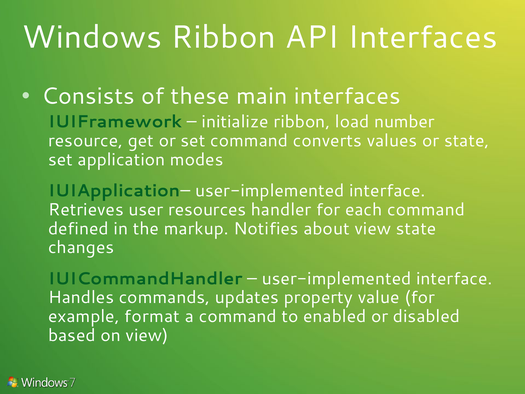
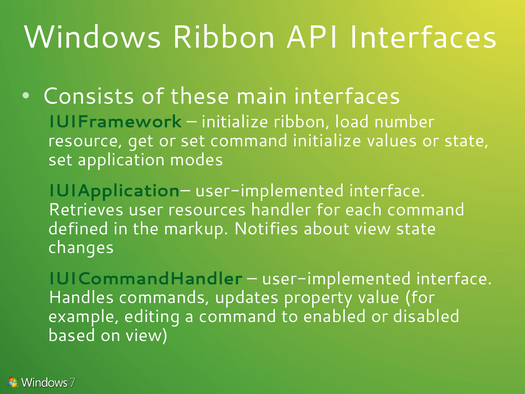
command converts: converts -> initialize (327, 141)
format: format -> editing (152, 316)
